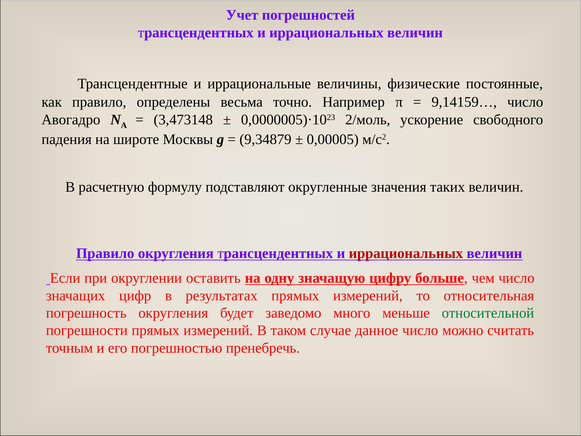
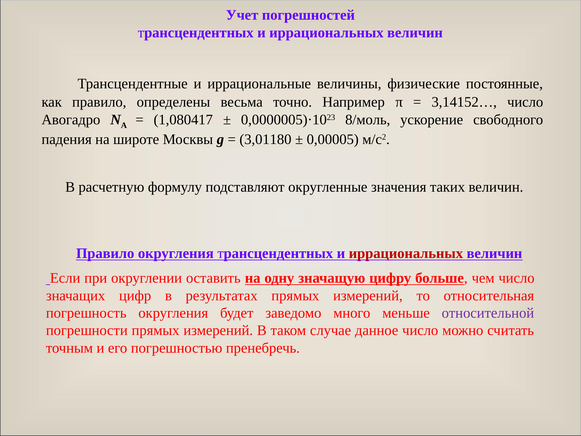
9,14159…: 9,14159… -> 3,14152… (464, 102)
3,473148: 3,473148 -> 1,080417 (183, 120)
2/моль: 2/моль -> 8/моль (368, 120)
9,34879: 9,34879 -> 3,01180 (265, 139)
относительной colour: green -> purple (488, 313)
